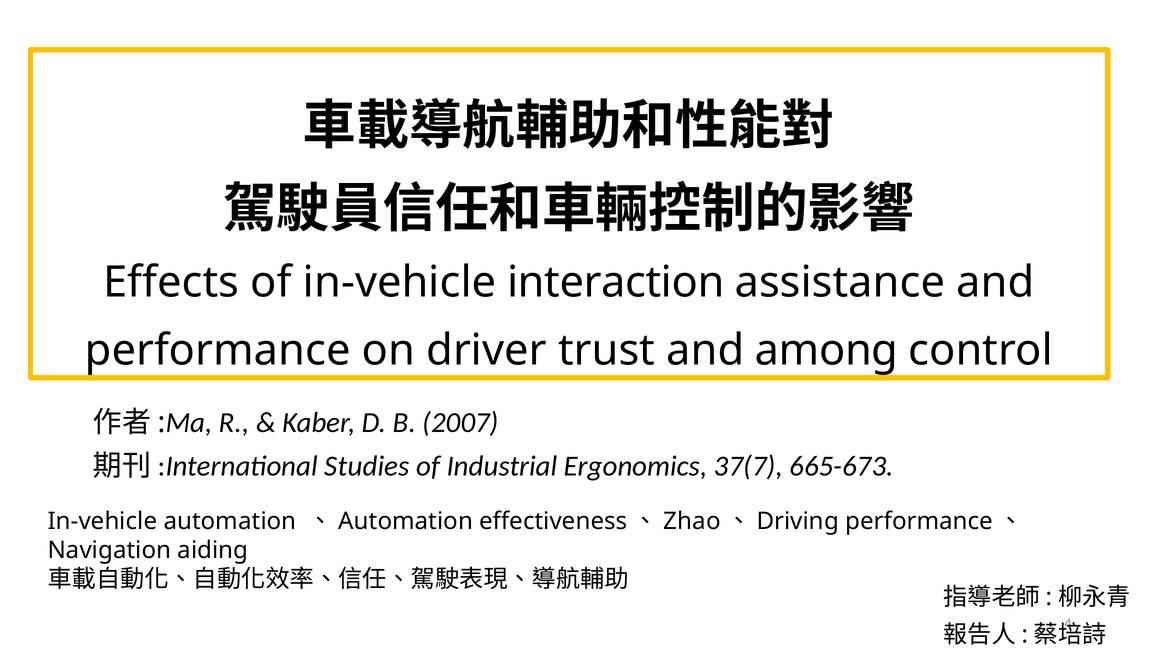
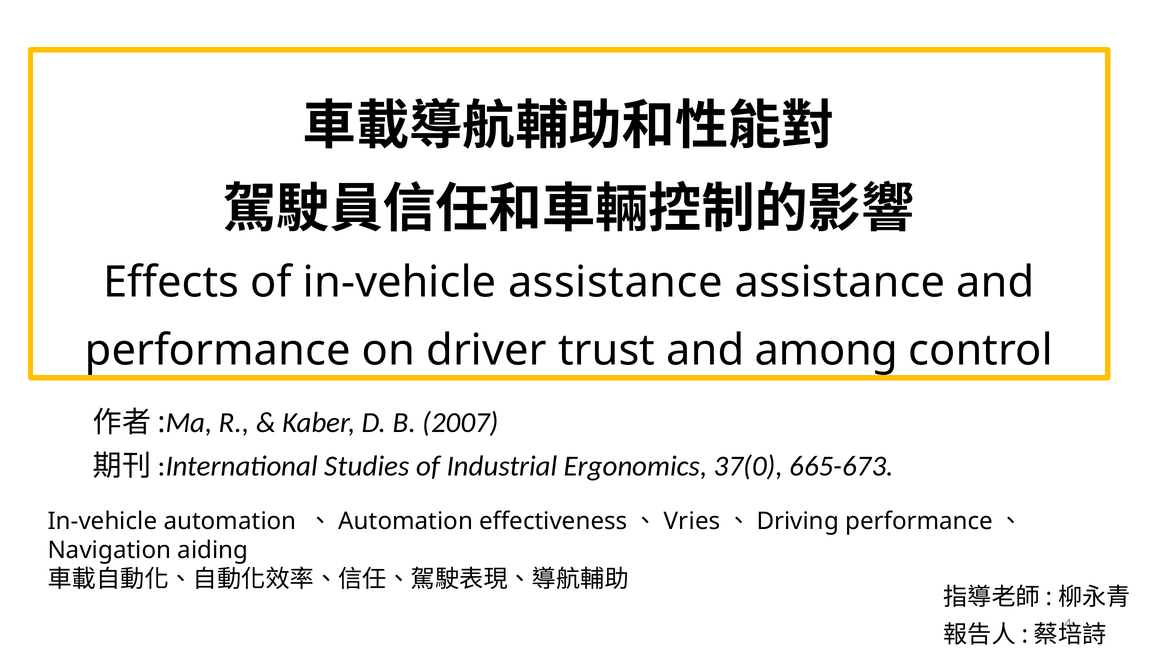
in-vehicle interaction: interaction -> assistance (615, 282)
37(7: 37(7 -> 37(0 (748, 466)
Zhao: Zhao -> Vries (692, 521)
